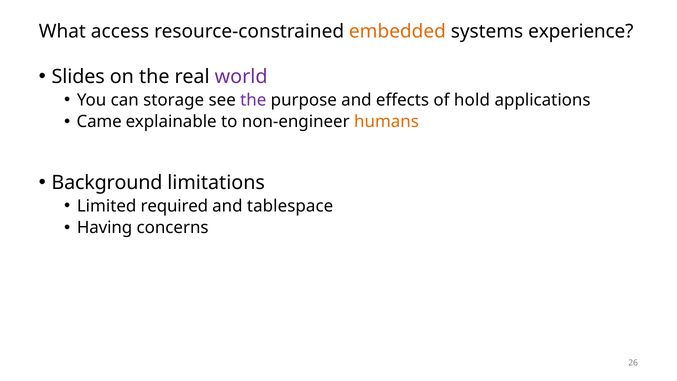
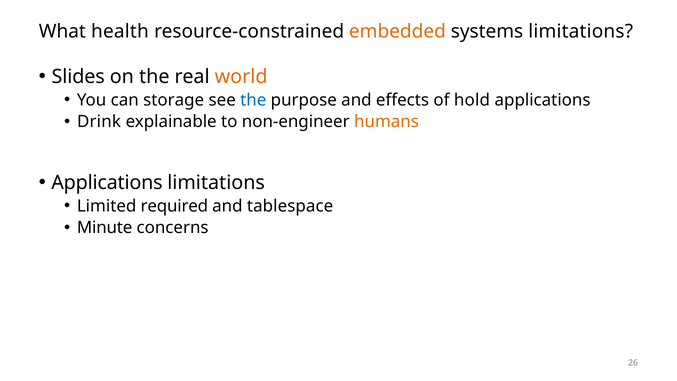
access: access -> health (120, 32)
systems experience: experience -> limitations (581, 32)
world colour: purple -> orange (241, 77)
the colour: purple -> blue (253, 100)
Came: Came -> Drink (99, 122)
Background: Background -> Applications (107, 183)
Having: Having -> Minute (105, 228)
